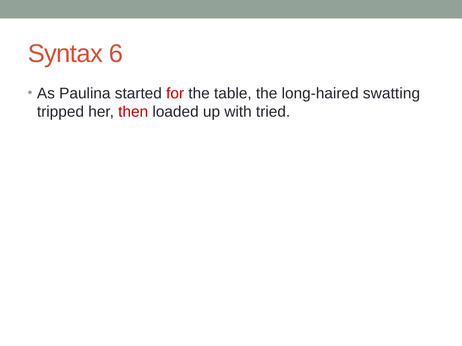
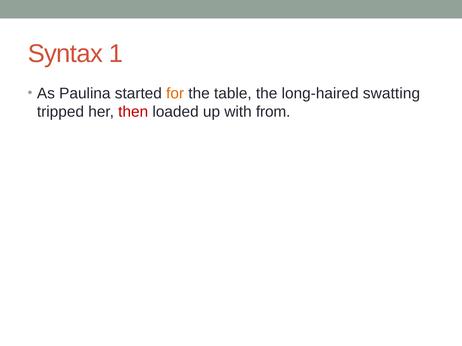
6: 6 -> 1 (116, 54)
for colour: red -> orange (175, 93)
tried: tried -> from (273, 112)
